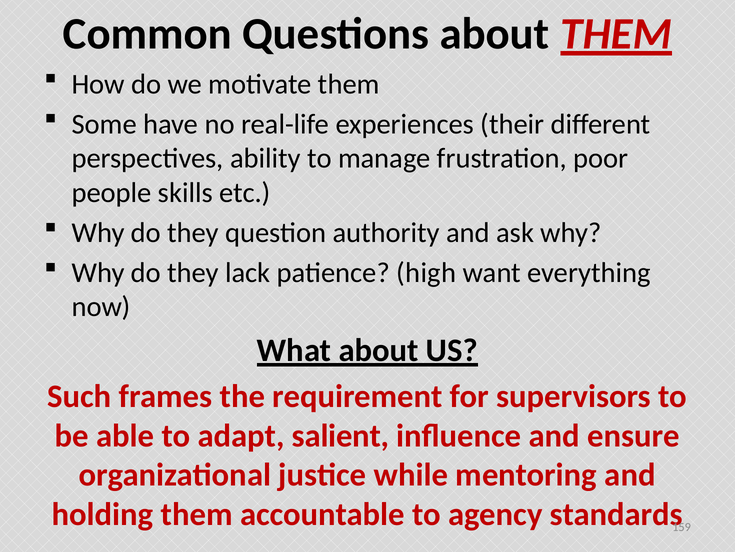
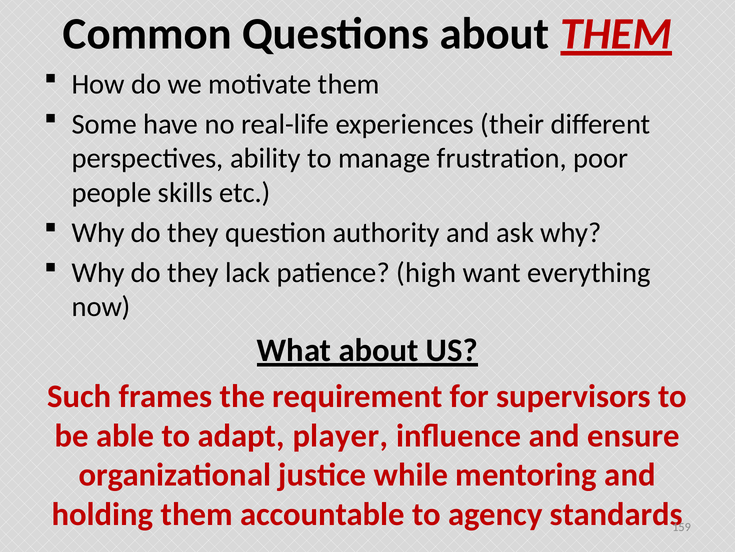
salient: salient -> player (340, 435)
